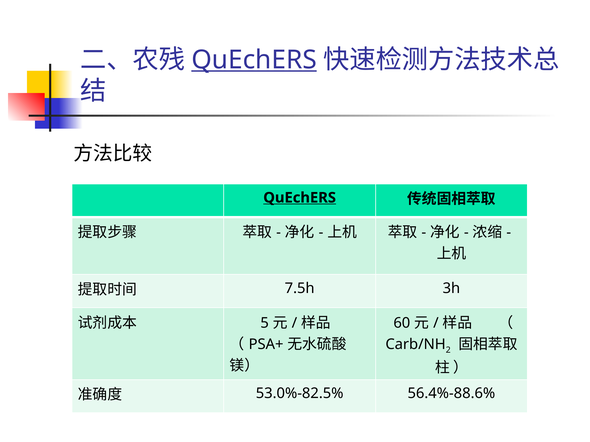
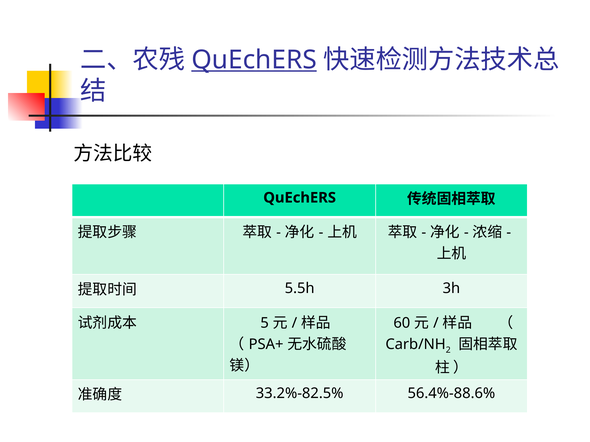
QuEchERS underline: present -> none (300, 198)
7.5h: 7.5h -> 5.5h (300, 289)
53.0%-82.5%: 53.0%-82.5% -> 33.2%-82.5% (300, 394)
